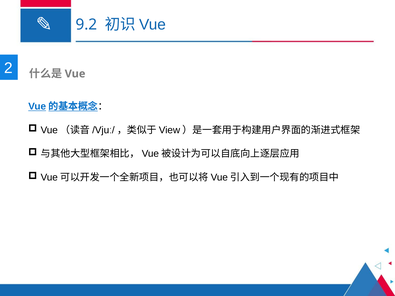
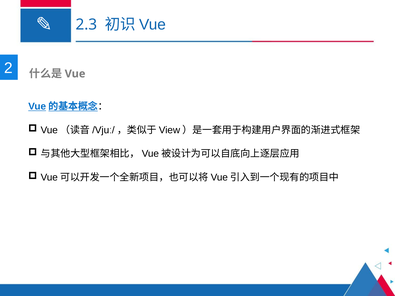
9.2: 9.2 -> 2.3 (86, 24)
